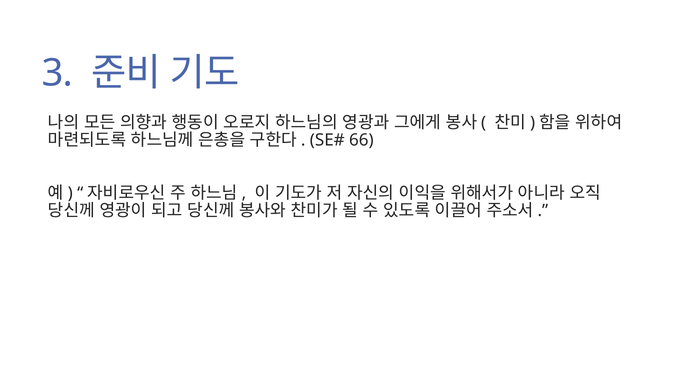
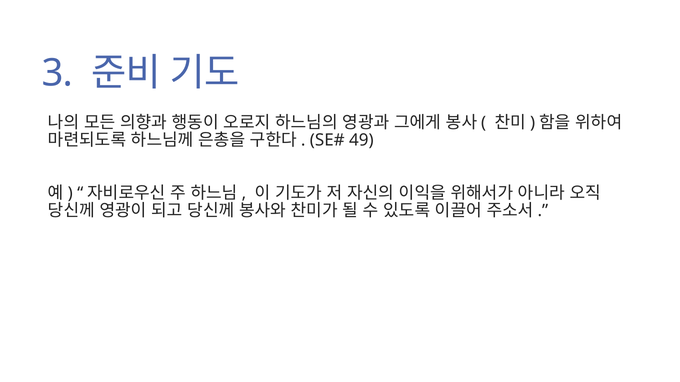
66: 66 -> 49 (361, 140)
